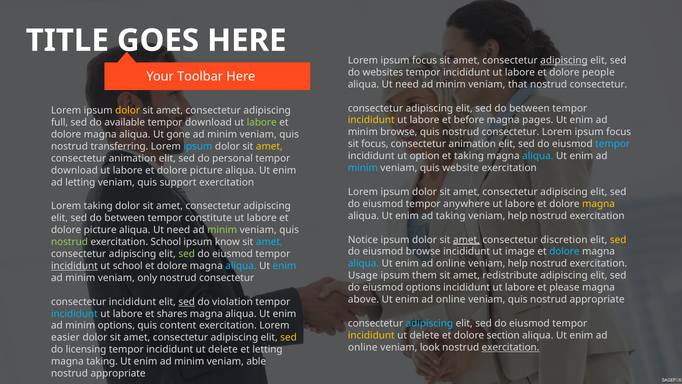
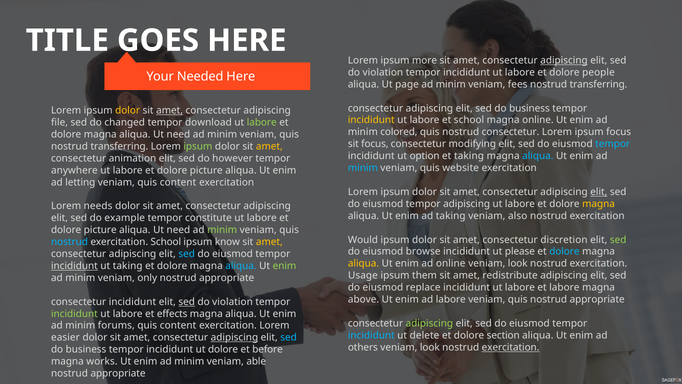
focus: focus -> more (425, 60)
websites: websites -> violation (383, 72)
Toolbar: Toolbar -> Needed (200, 76)
need: need -> page (407, 84)
that: that -> fees (518, 84)
consectetur: consectetur -> transferring (599, 84)
between: between -> business (529, 108)
amet underline: none -> present (170, 110)
et before: before -> school (469, 120)
magna pages: pages -> online (538, 120)
full: full -> file (59, 122)
available: available -> changed (125, 122)
minim browse: browse -> colored (399, 132)
magna aliqua Ut gone: gone -> need (178, 134)
animation: animation -> modifying (472, 144)
ipsum colour: light blue -> light green (198, 146)
personal: personal -> however (233, 158)
download: download -> anywhere (74, 170)
veniam quis support: support -> content (178, 182)
elit underline: none -> present (599, 192)
tempor anywhere: anywhere -> adipiscing (467, 204)
Lorem taking: taking -> needs (98, 206)
help: help -> also (518, 216)
between: between -> example (125, 218)
Notice: Notice -> Would (363, 239)
amet underline: present -> none (466, 239)
sed colour: yellow -> light green (618, 239)
nostrud colour: light green -> light blue (69, 242)
amet colour: light blue -> yellow (269, 242)
image: image -> please (520, 251)
sed colour: light green -> light blue (187, 254)
aliqua colour: light blue -> yellow (364, 263)
help: help -> look (518, 263)
ut school: school -> taking (128, 266)
enim colour: light blue -> light green (284, 266)
consectetur: consectetur -> appropriate (227, 278)
eiusmod options: options -> replace (423, 287)
et please: please -> labore (564, 287)
online: online -> labore (451, 299)
incididunt colour: light blue -> light green (74, 313)
shares: shares -> effects (172, 313)
adipiscing colour: light blue -> light green (429, 323)
minim options: options -> forums (116, 325)
incididunt colour: yellow -> light blue (371, 335)
adipiscing underline: none -> present (234, 337)
sed colour: yellow -> light blue (289, 337)
online: online -> others (363, 347)
licensing: licensing -> business (86, 349)
delete: delete -> dolore (223, 349)
et letting: letting -> before (268, 349)
magna taking: taking -> works (102, 361)
